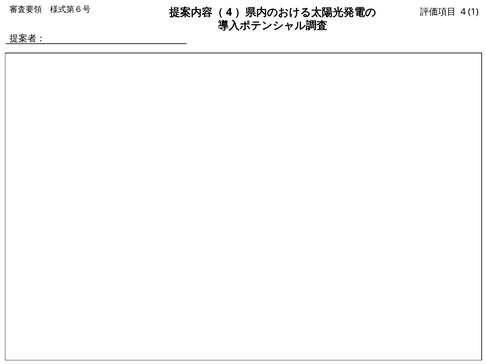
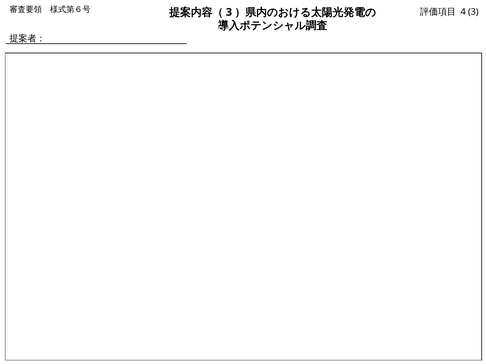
4: 4 -> 3 (229, 12)
4 1: 1 -> 3 (473, 12)
